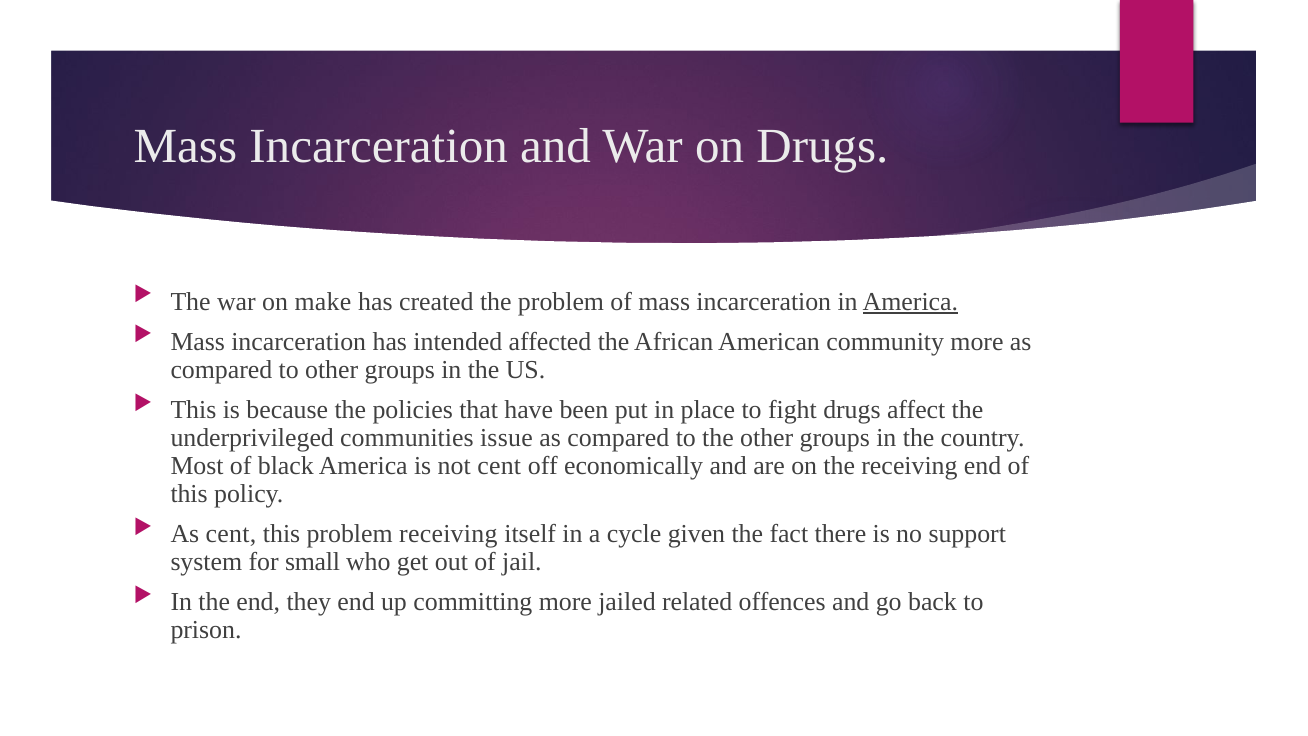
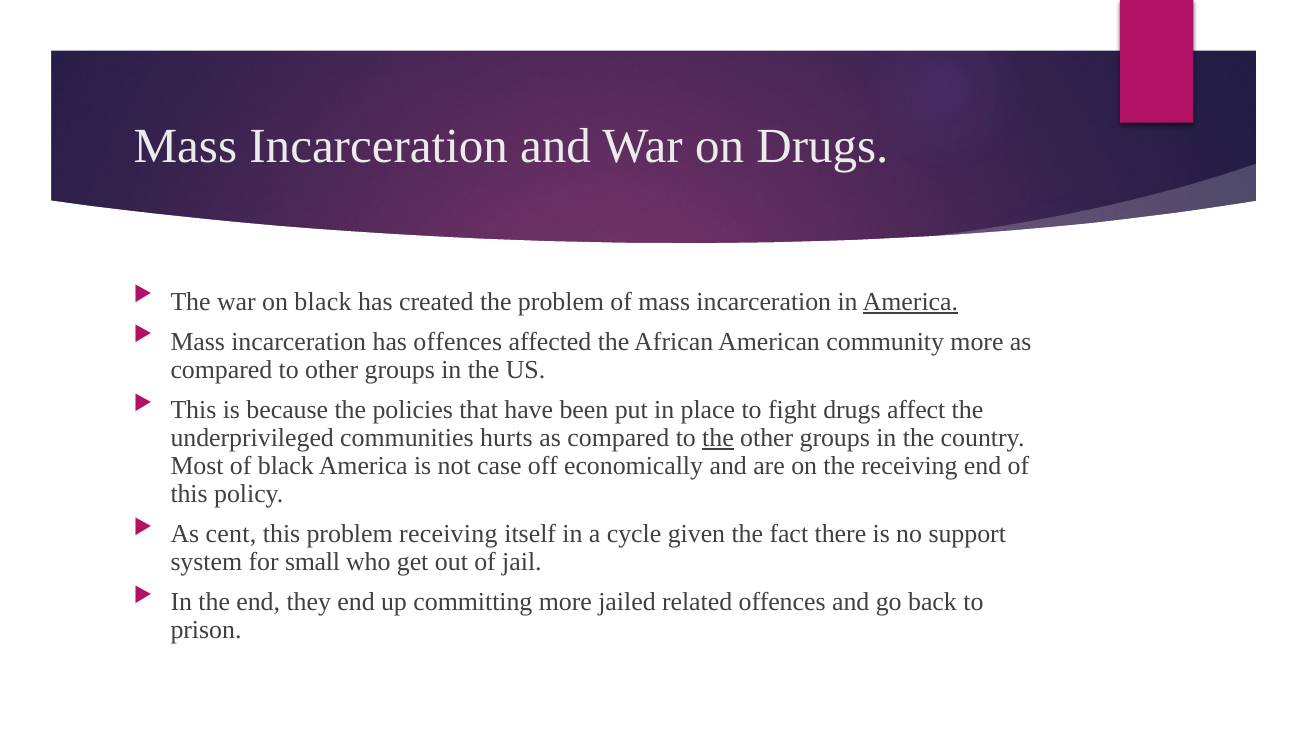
on make: make -> black (323, 302)
has intended: intended -> offences (458, 342)
issue: issue -> hurts (506, 438)
the underline: none -> present (718, 438)
not cent: cent -> case (499, 466)
